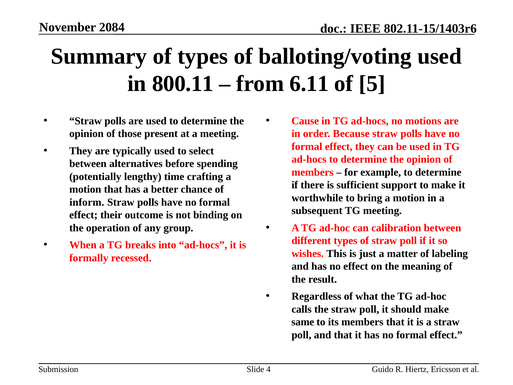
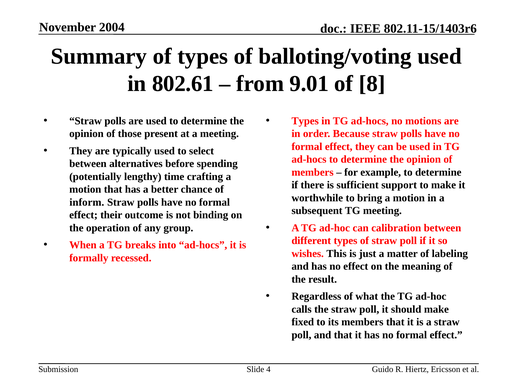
2084: 2084 -> 2004 (112, 27)
800.11: 800.11 -> 802.61 (183, 84)
6.11: 6.11 -> 9.01 (309, 84)
5: 5 -> 8 (372, 84)
Cause: Cause -> Types (305, 121)
same: same -> fixed (303, 322)
